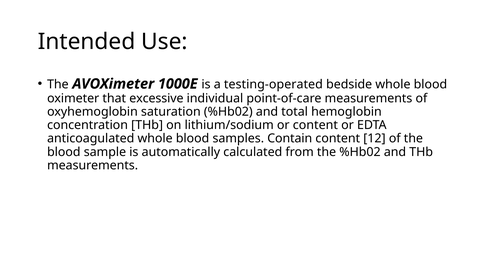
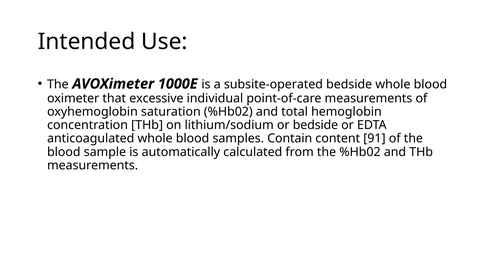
testing-operated: testing-operated -> subsite-operated (273, 85)
or content: content -> bedside (315, 125)
12: 12 -> 91 (374, 139)
